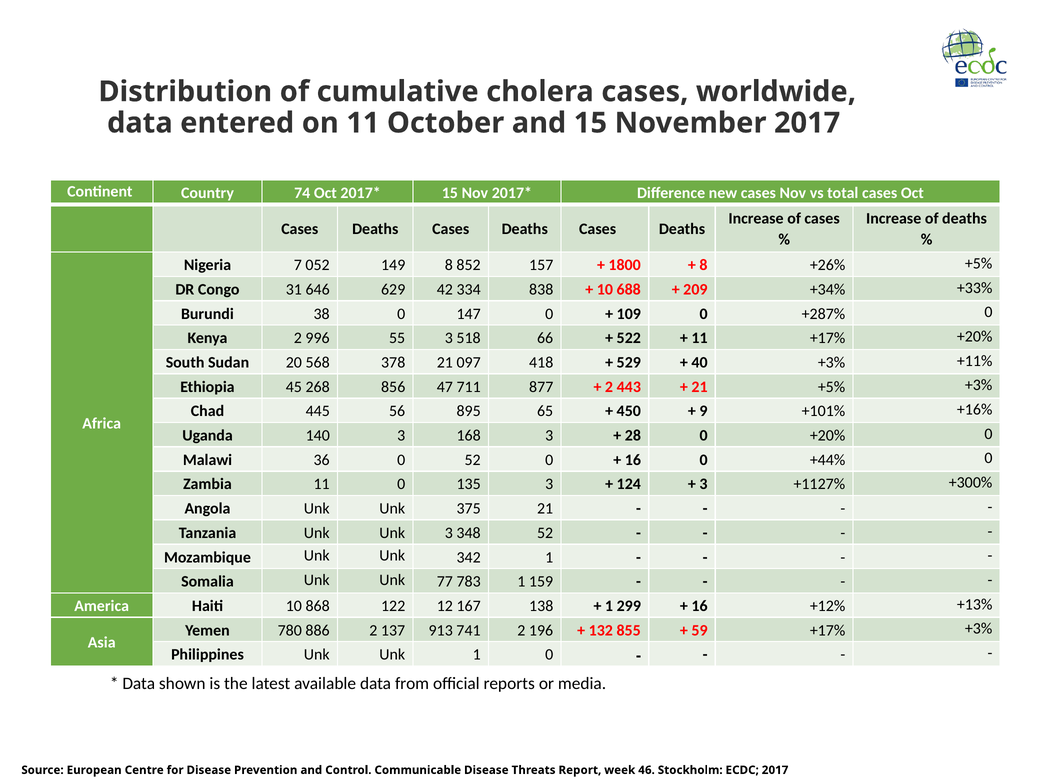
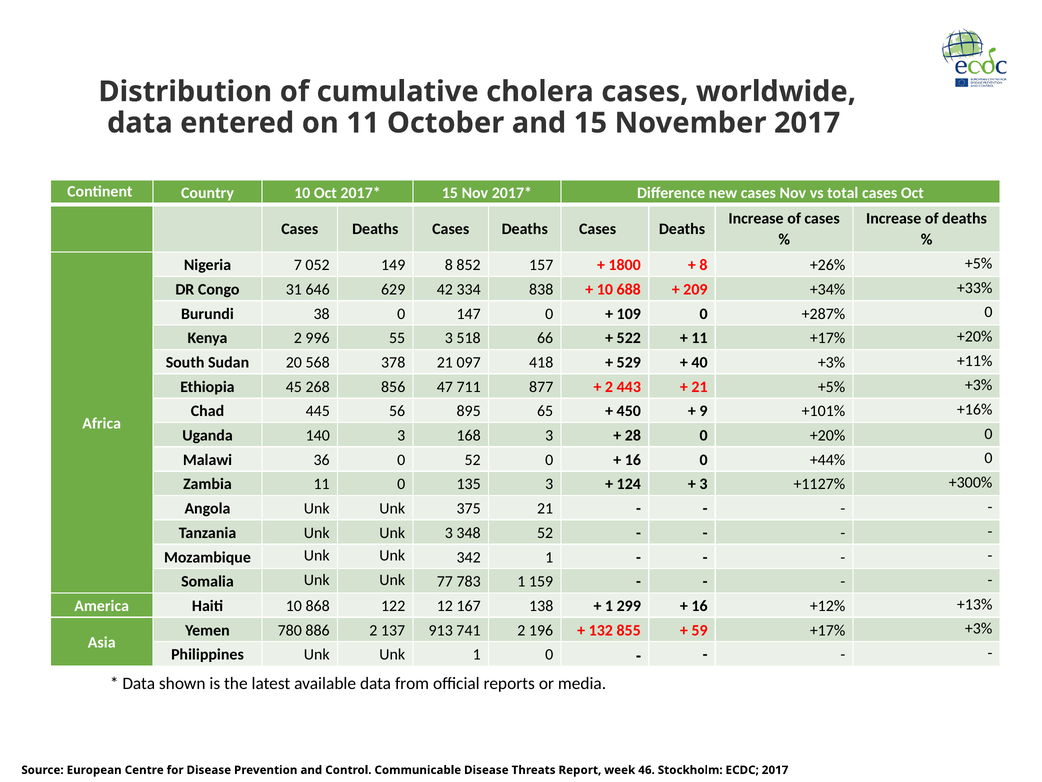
Country 74: 74 -> 10 (302, 193)
